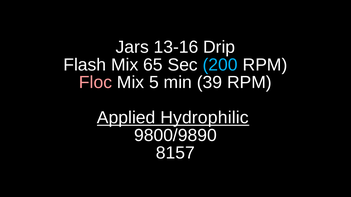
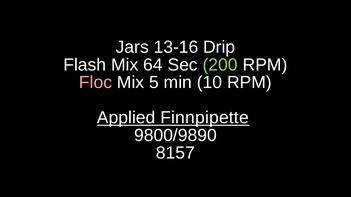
65: 65 -> 64 (153, 65)
200 colour: light blue -> light green (220, 65)
39: 39 -> 10 (209, 83)
Hydrophilic: Hydrophilic -> Finnpipette (205, 118)
